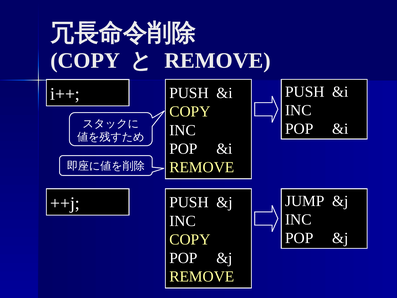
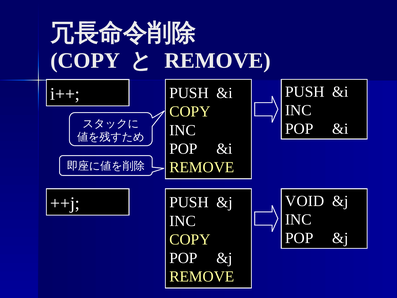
JUMP: JUMP -> VOID (305, 201)
